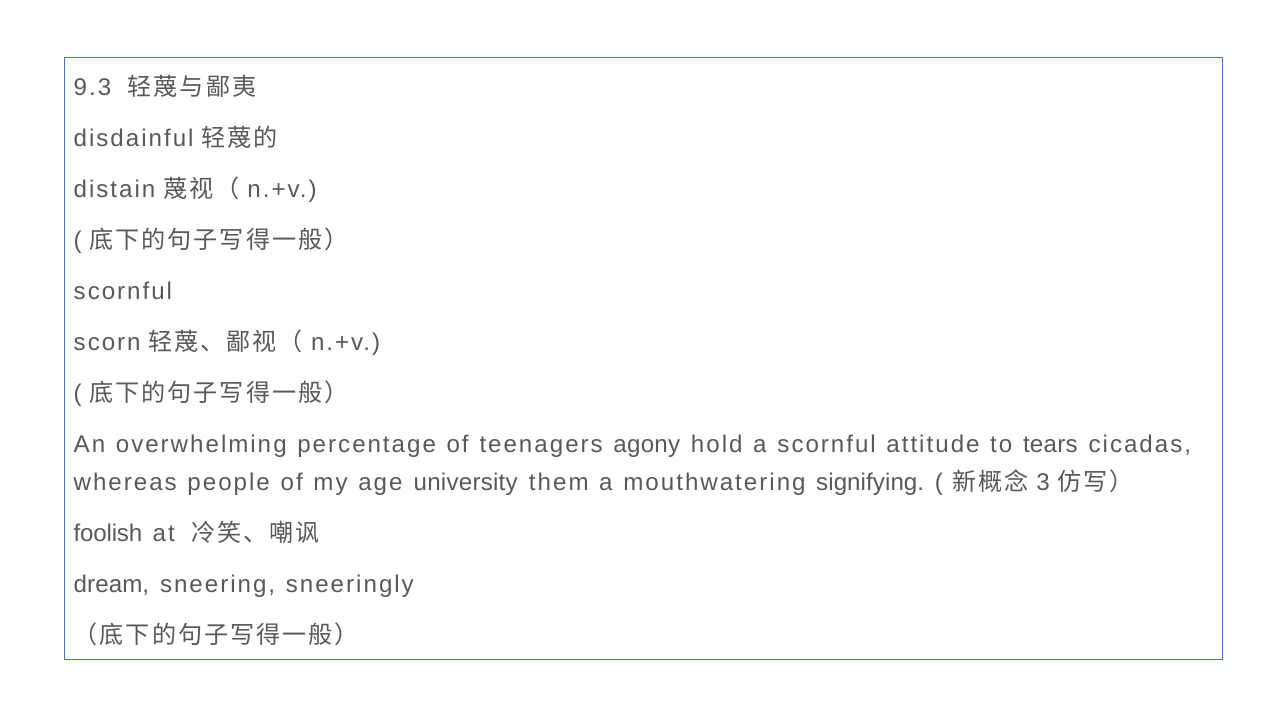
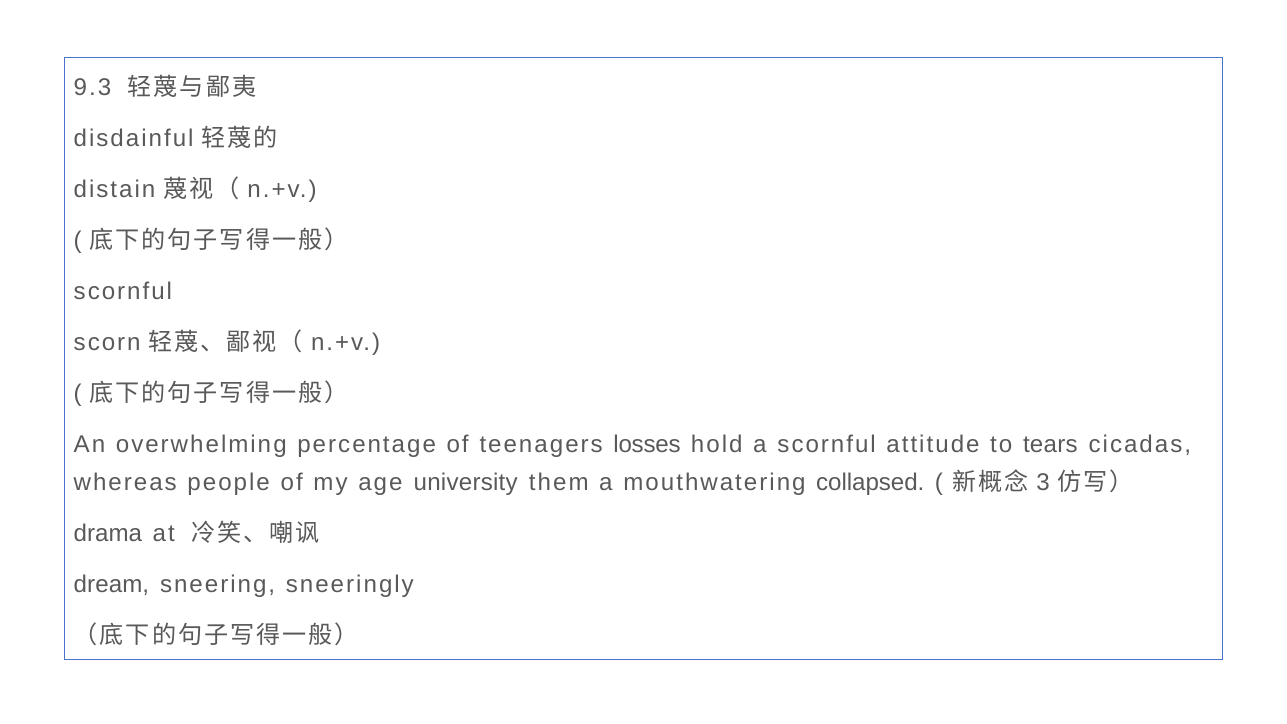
agony: agony -> losses (647, 444)
signifying: signifying -> collapsed (870, 482)
foolish: foolish -> drama (108, 533)
